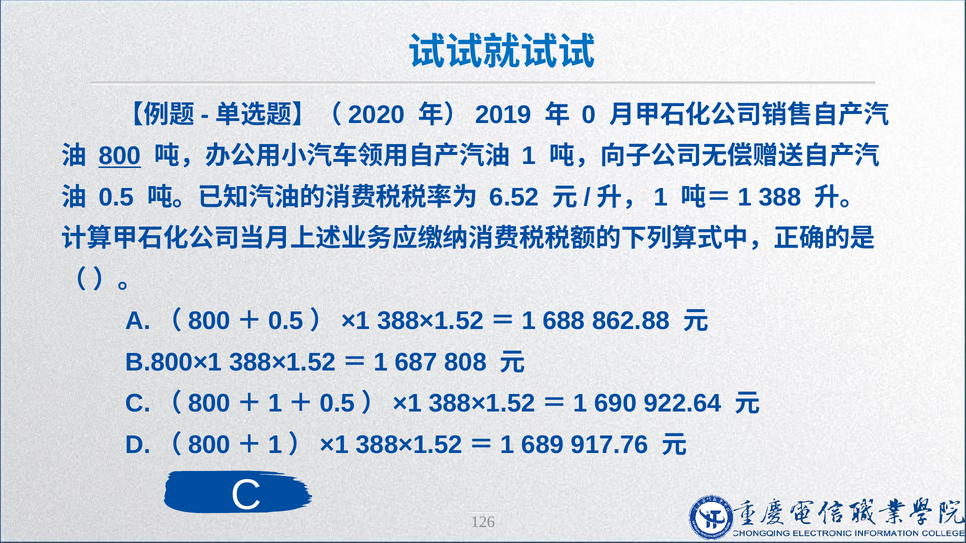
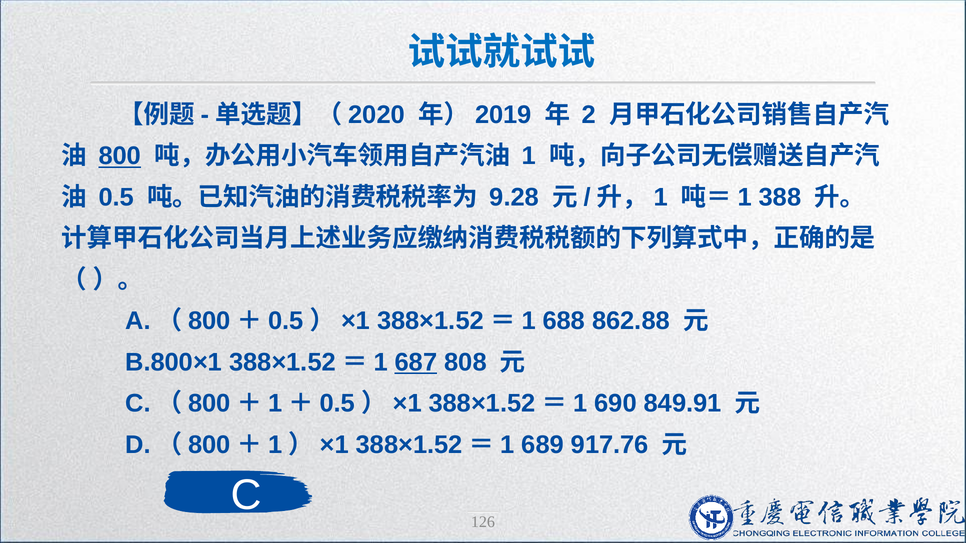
0: 0 -> 2 (589, 115)
6.52: 6.52 -> 9.28 (514, 197)
687 underline: none -> present (416, 363)
922.64: 922.64 -> 849.91 (683, 404)
